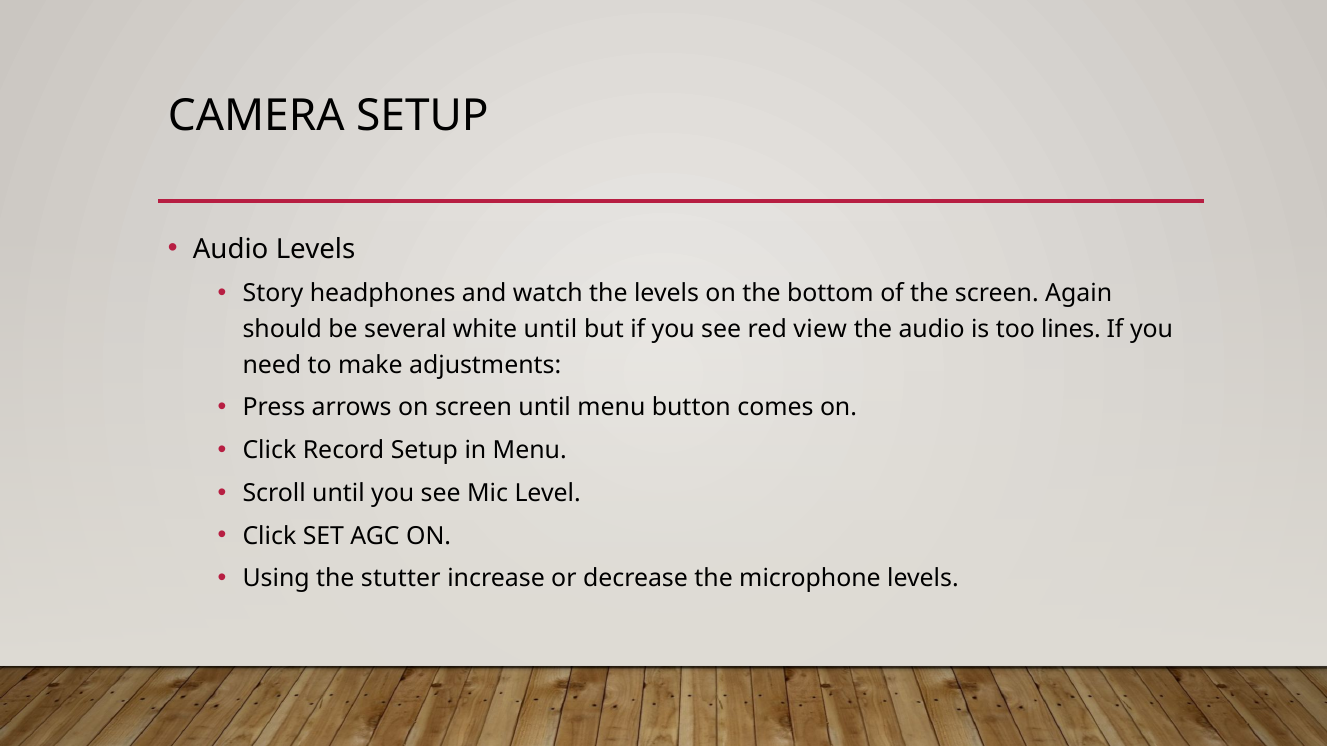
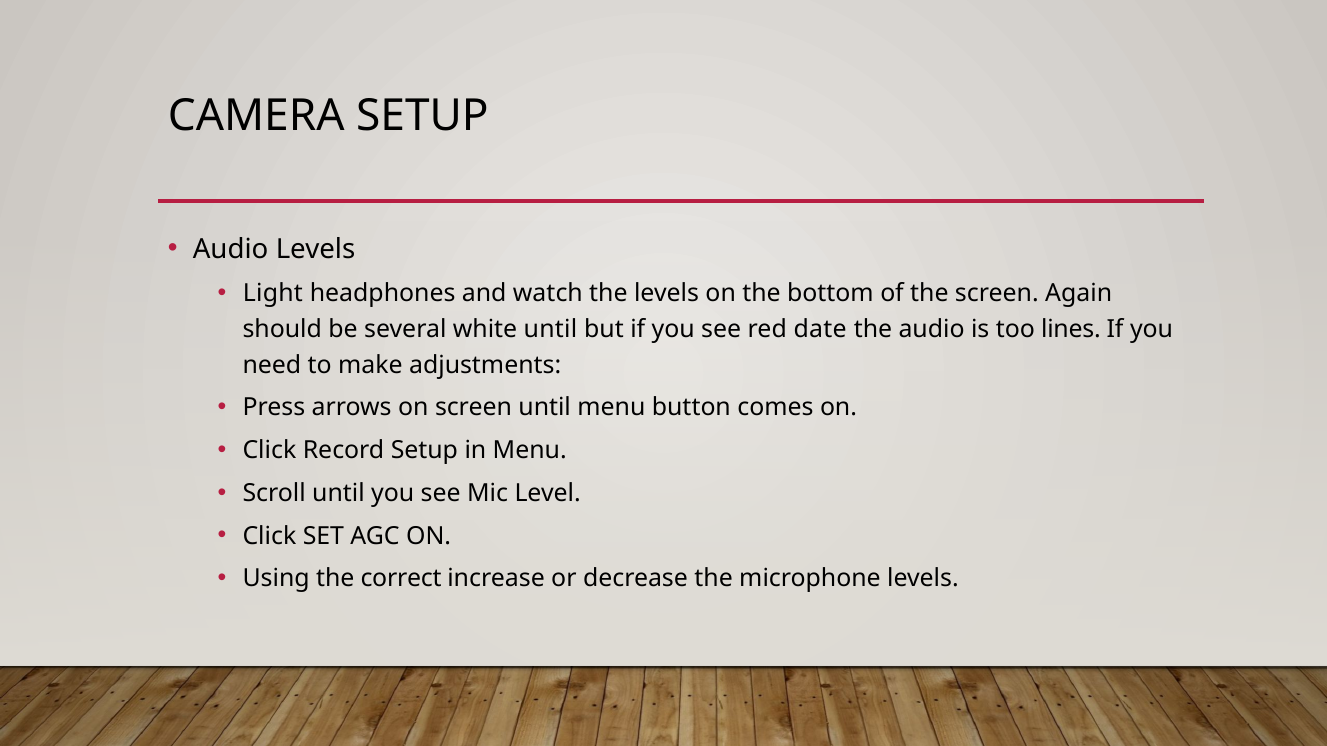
Story: Story -> Light (273, 294)
view: view -> date (820, 330)
stutter: stutter -> correct (401, 579)
